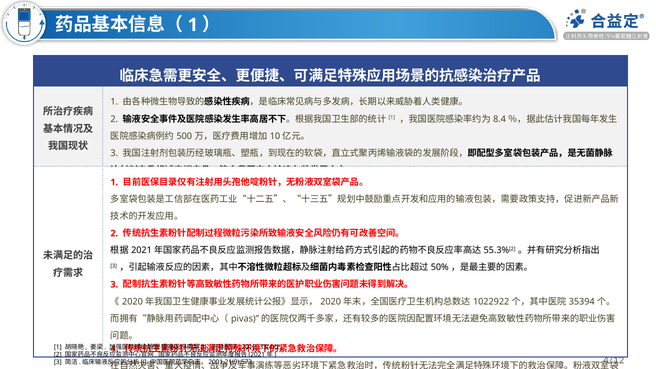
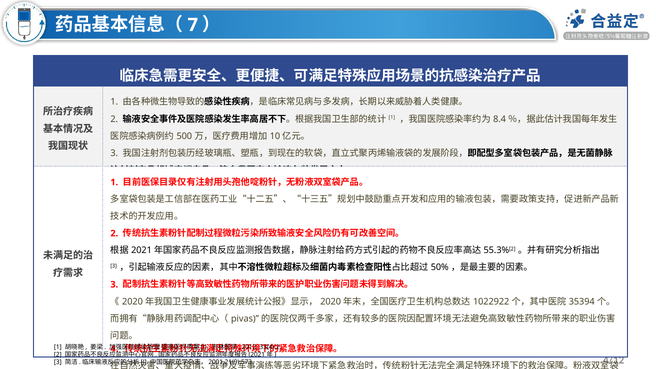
1: 1 -> 7 (193, 25)
